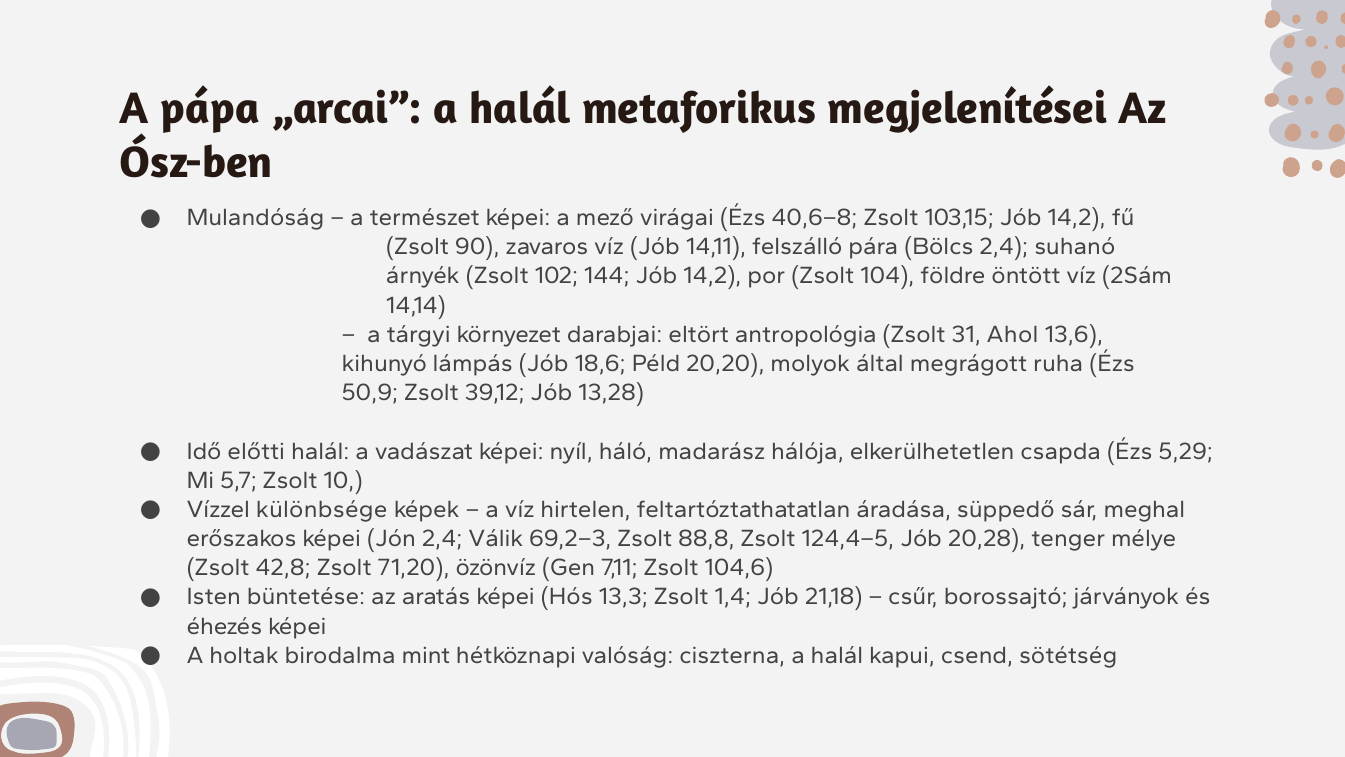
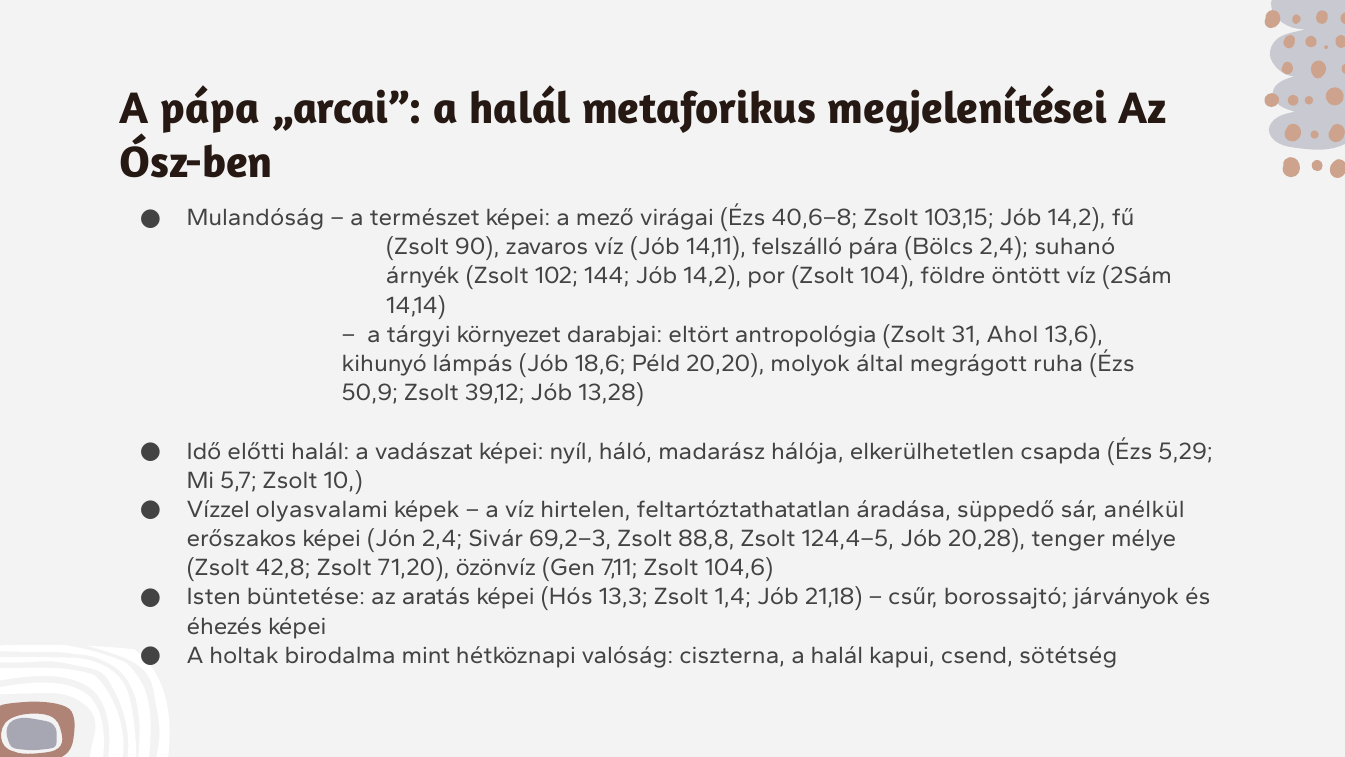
különbsége: különbsége -> olyasvalami (322, 509)
meghal: meghal -> anélkül (1144, 509)
Válik: Válik -> Sivár (496, 538)
